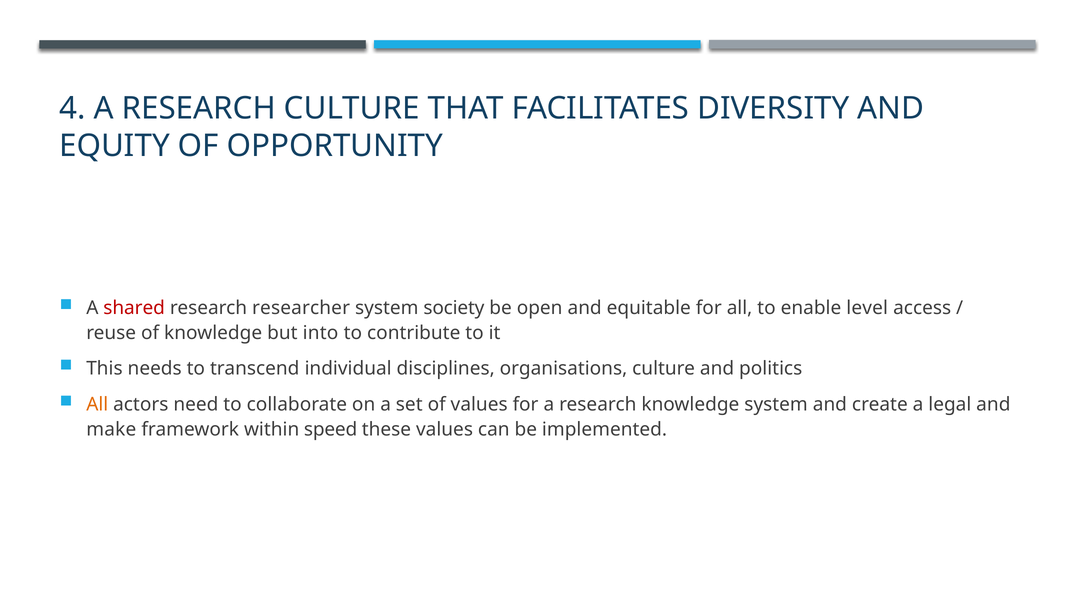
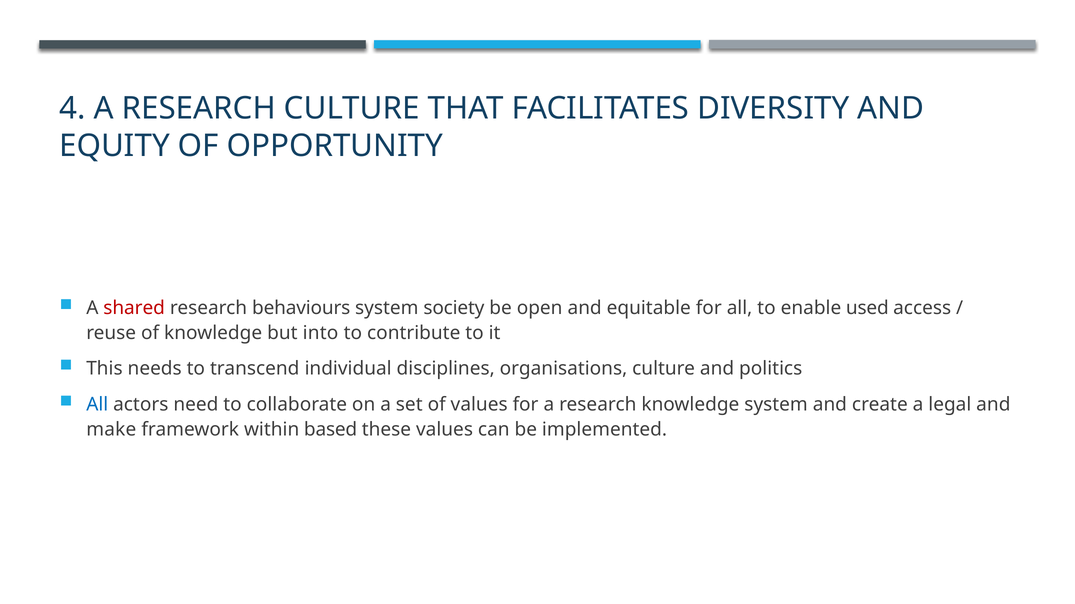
researcher: researcher -> behaviours (301, 308)
level: level -> used (867, 308)
All colour: orange -> blue (97, 405)
speed: speed -> based (331, 430)
